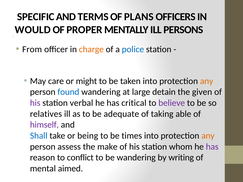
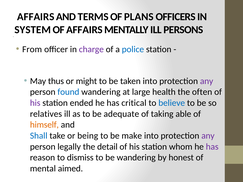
SPECIFIC: SPECIFIC -> AFFAIRS (36, 17)
WOULD: WOULD -> SYSTEM (33, 30)
OF PROPER: PROPER -> AFFAIRS (84, 30)
charge colour: orange -> purple (91, 49)
care: care -> thus (56, 81)
any colour: orange -> purple (207, 81)
detain: detain -> health (164, 92)
given: given -> often (202, 92)
verbal: verbal -> ended (82, 103)
believe colour: purple -> blue (172, 103)
himself colour: purple -> orange (44, 125)
times: times -> make (132, 136)
any colour: orange -> purple (208, 136)
assess: assess -> legally (69, 147)
make: make -> detail (107, 147)
conflict: conflict -> dismiss (80, 158)
writing: writing -> honest (181, 158)
